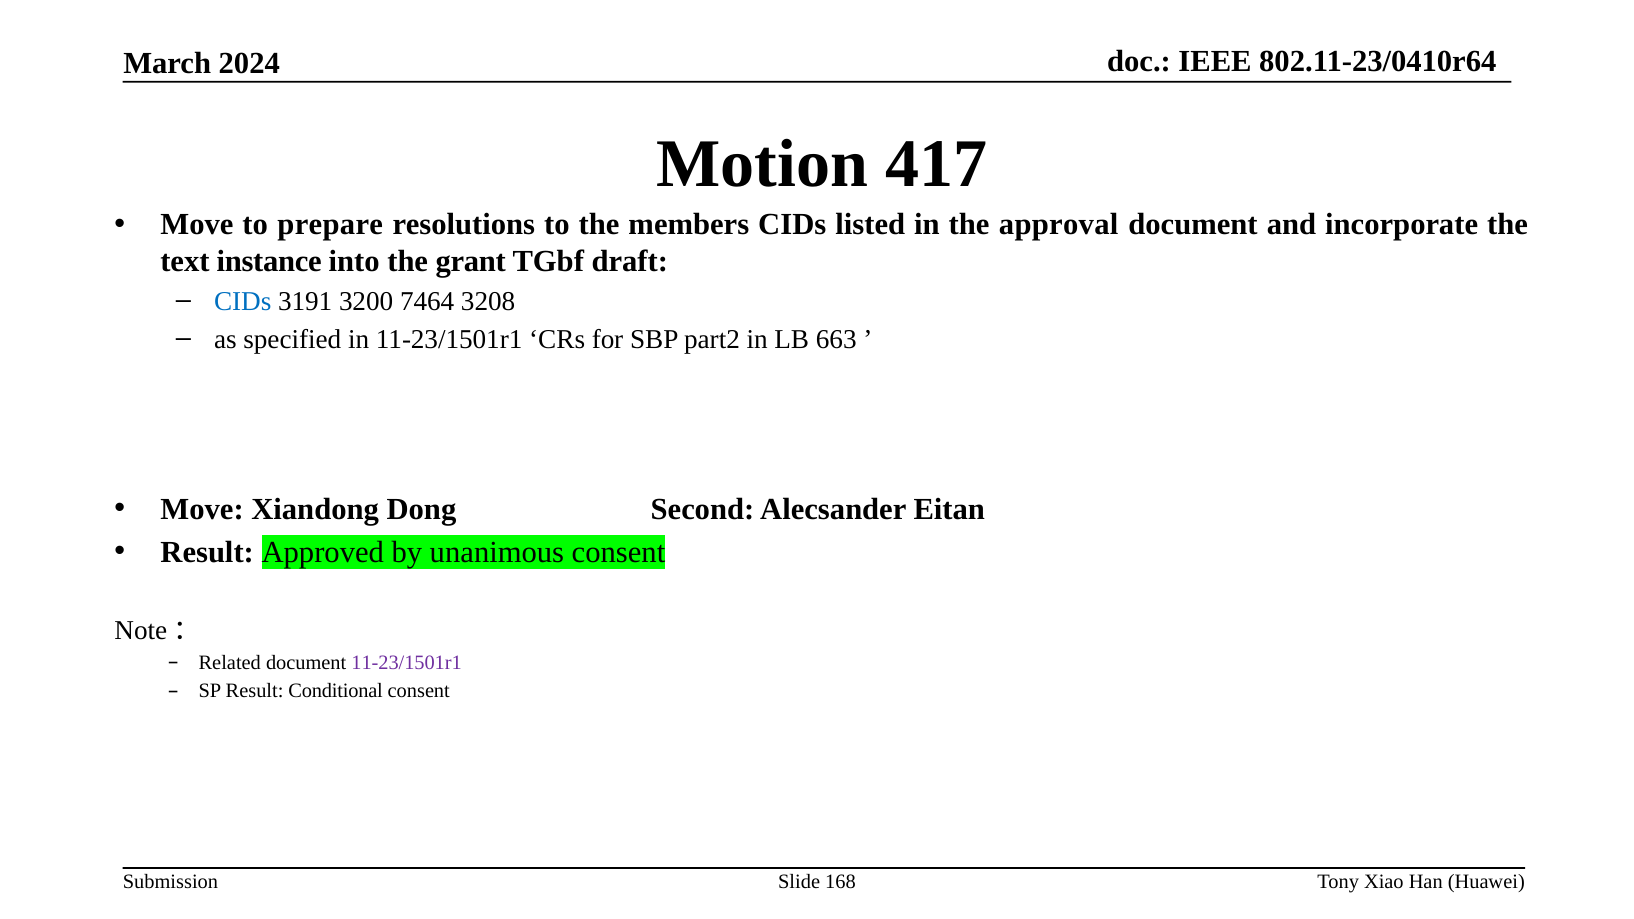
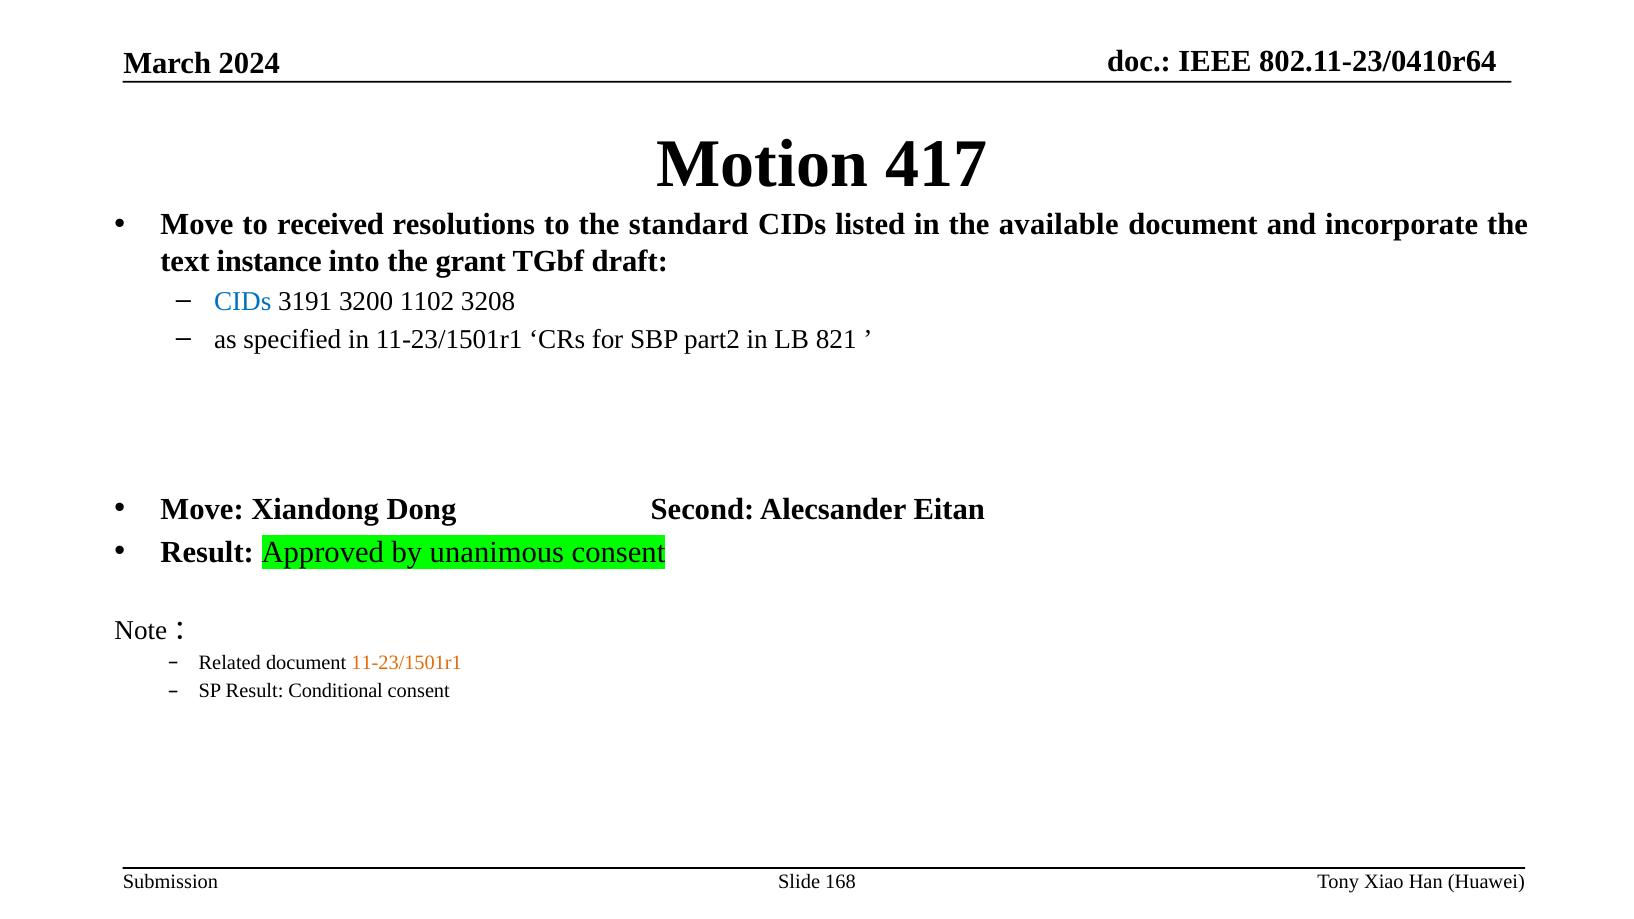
prepare: prepare -> received (331, 225)
members: members -> standard (689, 225)
approval: approval -> available (1059, 225)
7464: 7464 -> 1102 (427, 301)
663: 663 -> 821 (836, 340)
11-23/1501r1 colour: purple -> orange (407, 663)
